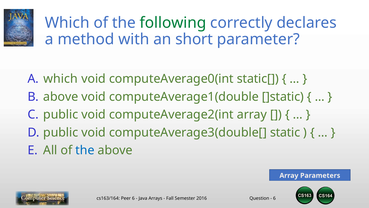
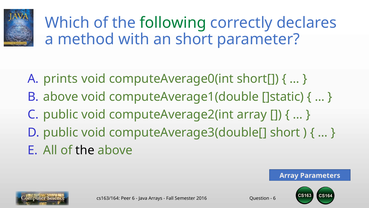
A which: which -> prints (61, 79)
static[: static[ -> short[ (258, 79)
computeAverage3(double[ static: static -> short (285, 132)
the colour: blue -> black (85, 150)
